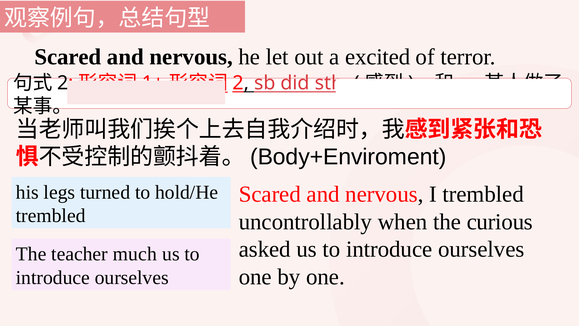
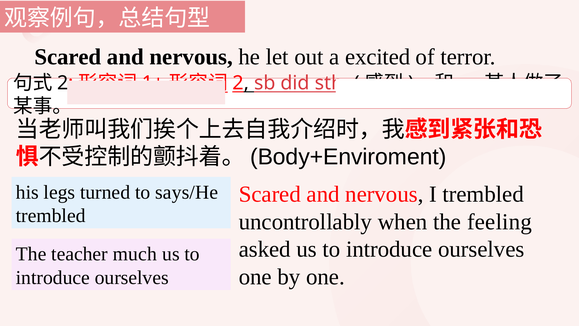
hold/He: hold/He -> says/He (187, 192)
curious: curious -> feeling (500, 222)
